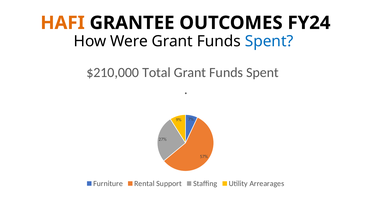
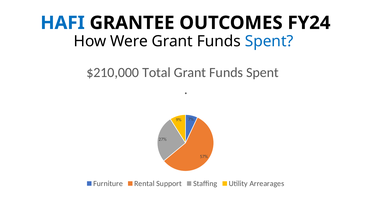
HAFI colour: orange -> blue (63, 23)
